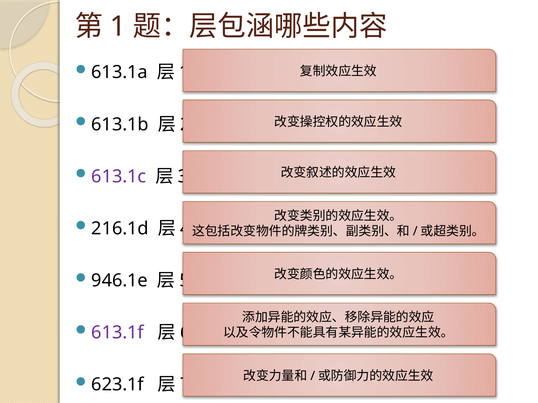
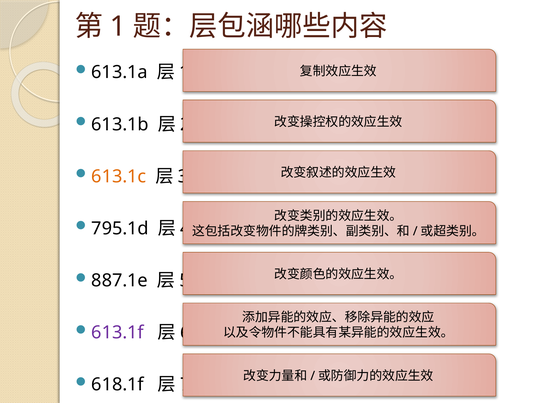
613.1c colour: purple -> orange (119, 177)
216.1d: 216.1d -> 795.1d (120, 229)
946.1e: 946.1e -> 887.1e (120, 281)
623.1f: 623.1f -> 618.1f (118, 385)
